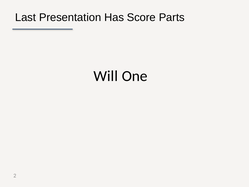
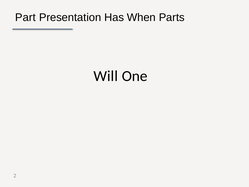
Last: Last -> Part (25, 17)
Score: Score -> When (141, 17)
